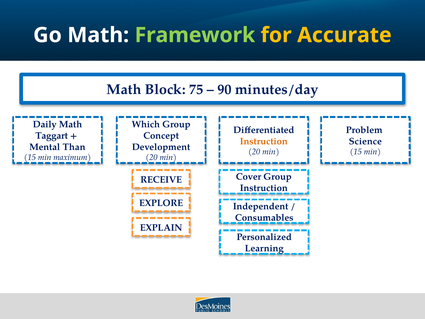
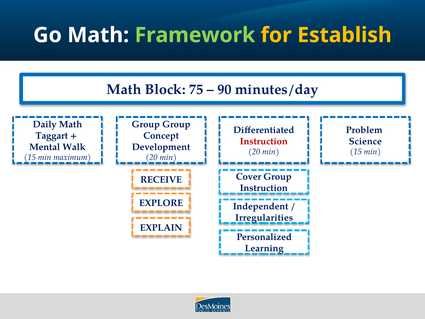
Accurate: Accurate -> Establish (344, 35)
Which: Which -> Group (146, 124)
Instruction colour: orange -> red (264, 141)
Than: Than -> Walk (74, 147)
Consumables: Consumables -> Irregularities (264, 217)
